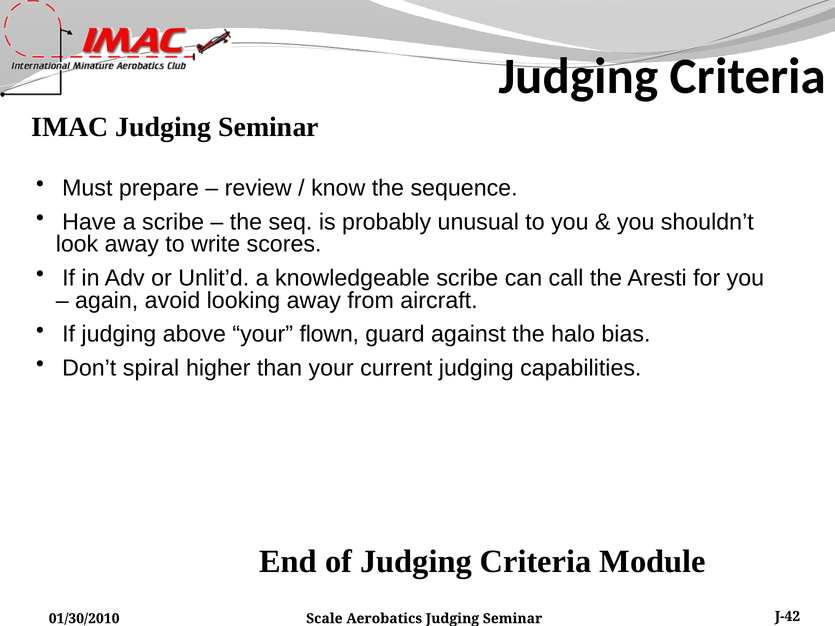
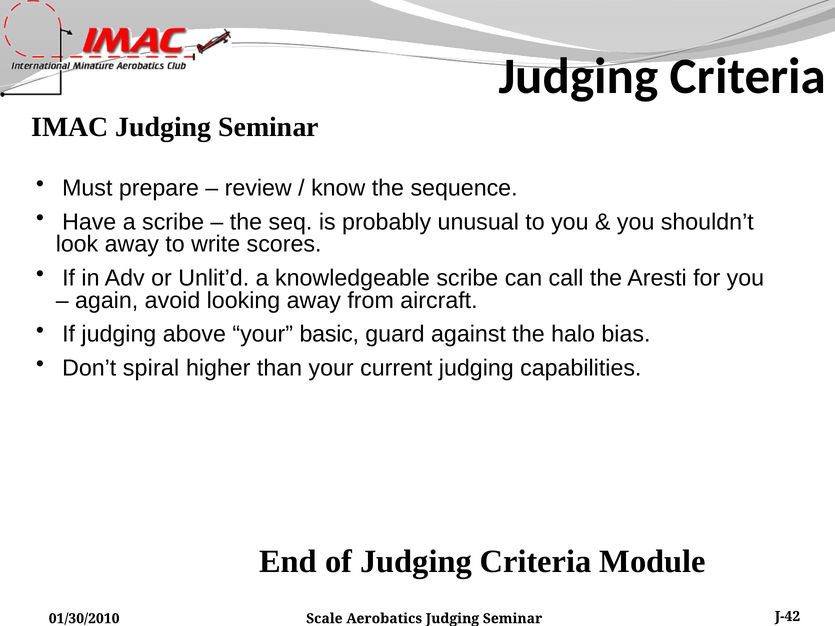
flown: flown -> basic (329, 334)
